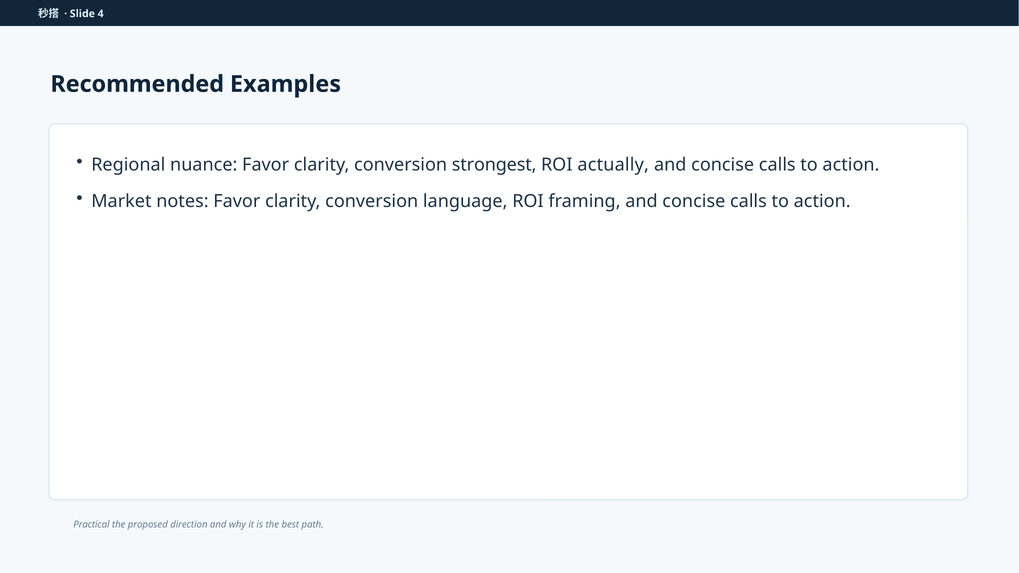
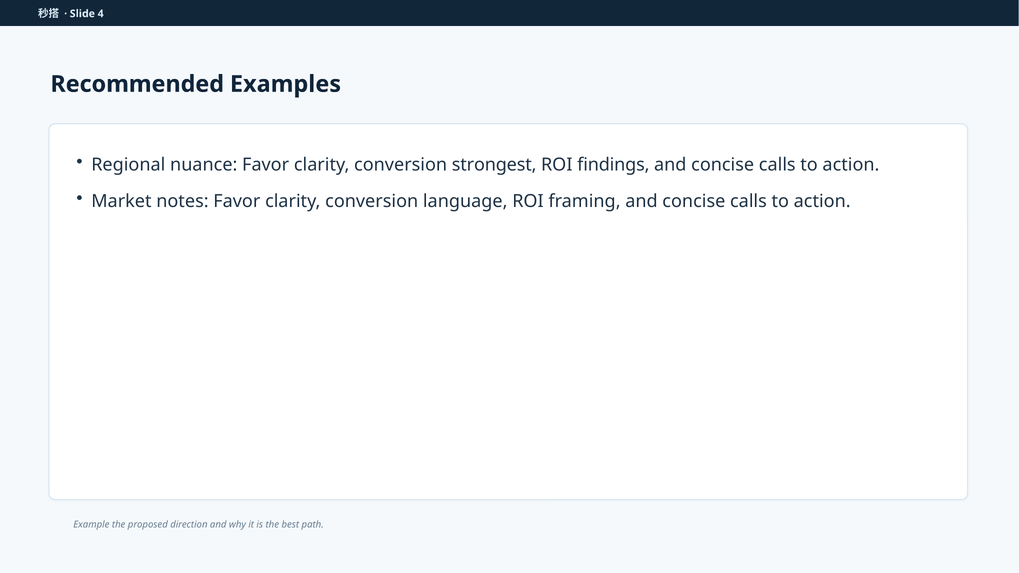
actually: actually -> findings (613, 165)
Practical: Practical -> Example (91, 525)
